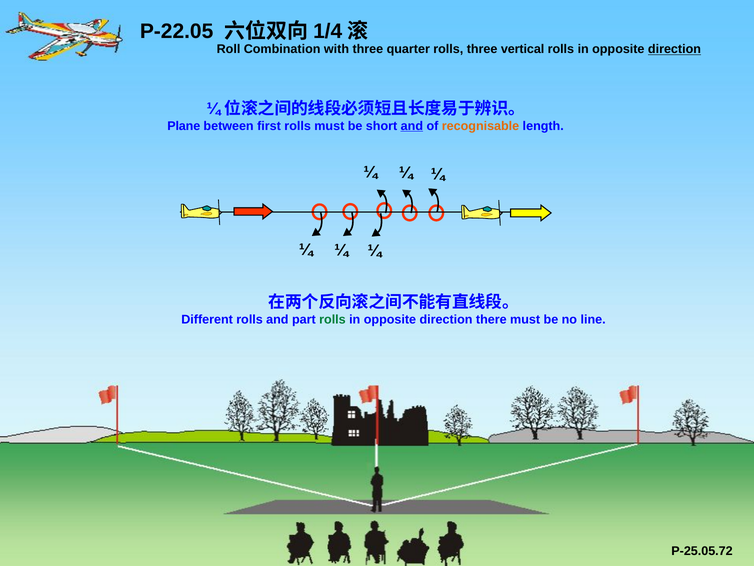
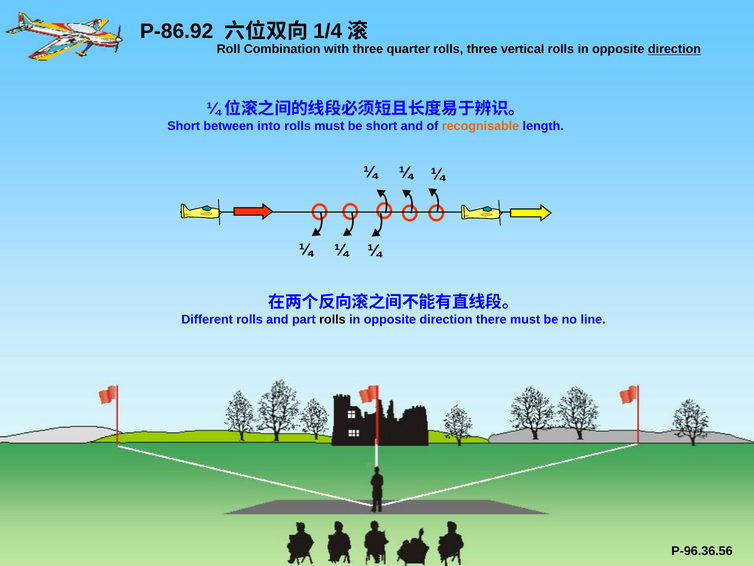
P-22.05: P-22.05 -> P-86.92 (177, 31)
Plane: Plane -> Short (184, 126)
first: first -> into (269, 126)
and underline: present -> none (412, 126)
rolls colour: green -> black (332, 319)
P-25.05.72: P-25.05.72 -> P-96.36.56 (702, 550)
